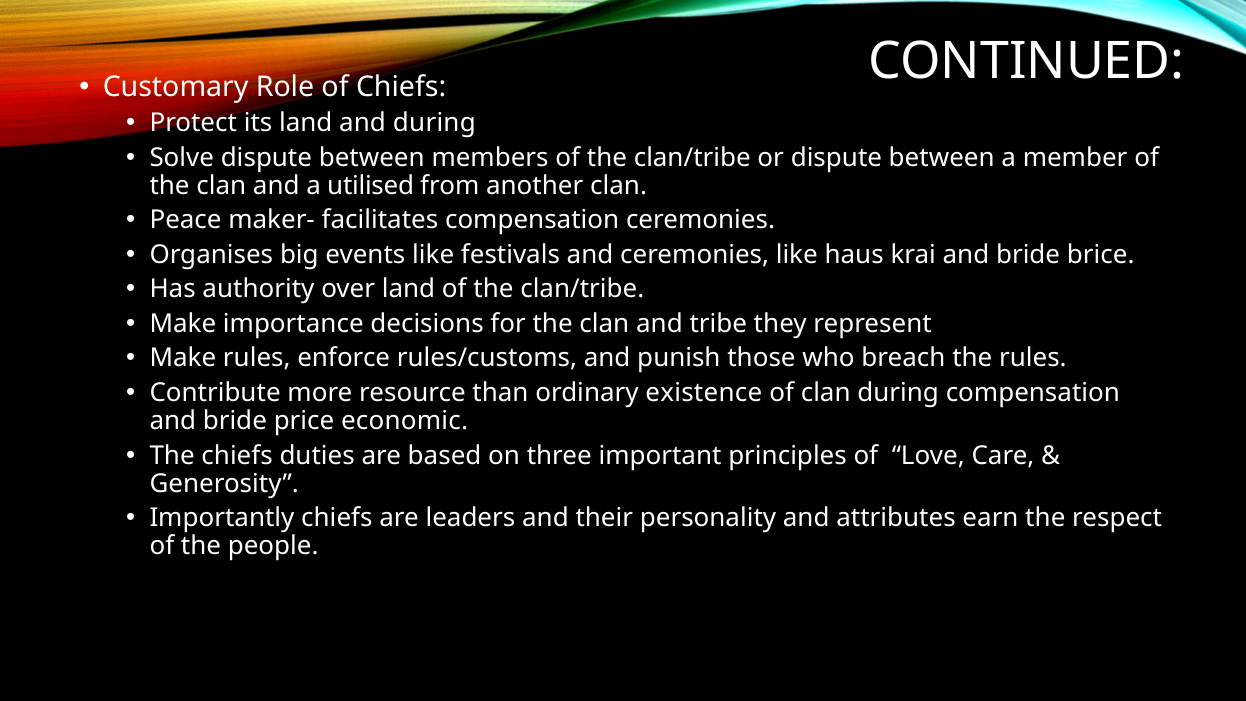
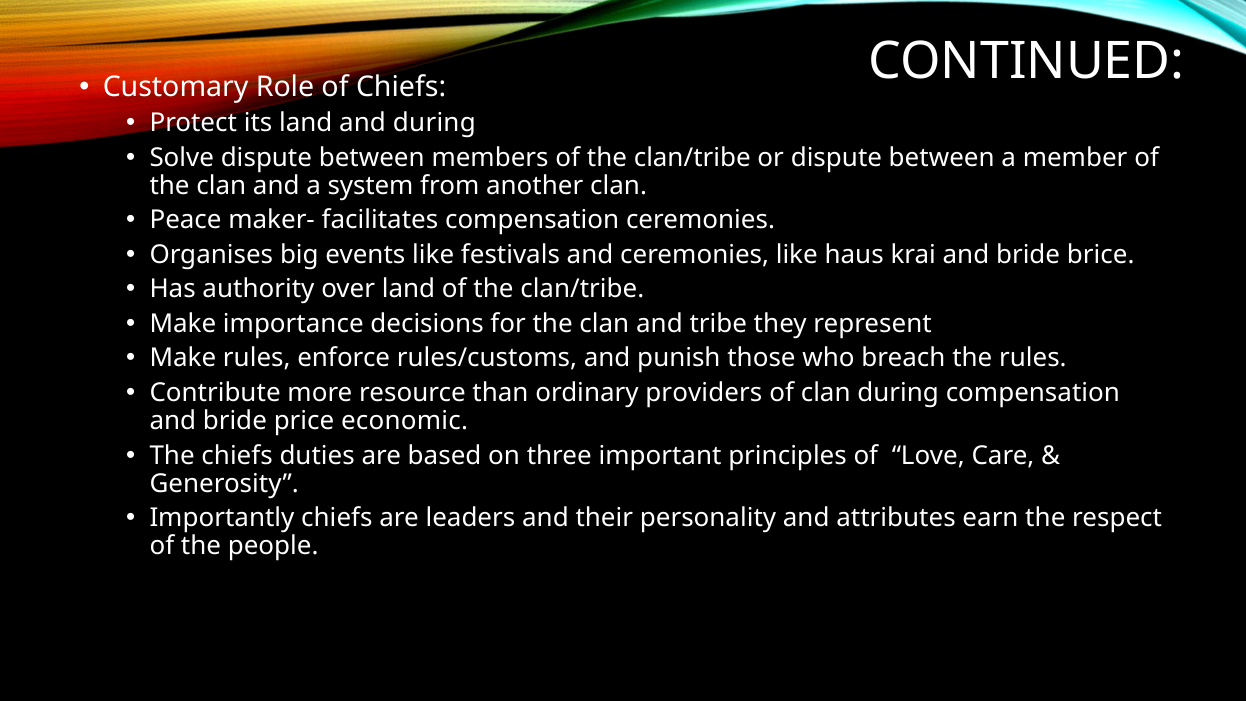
utilised: utilised -> system (371, 186)
existence: existence -> providers (704, 393)
